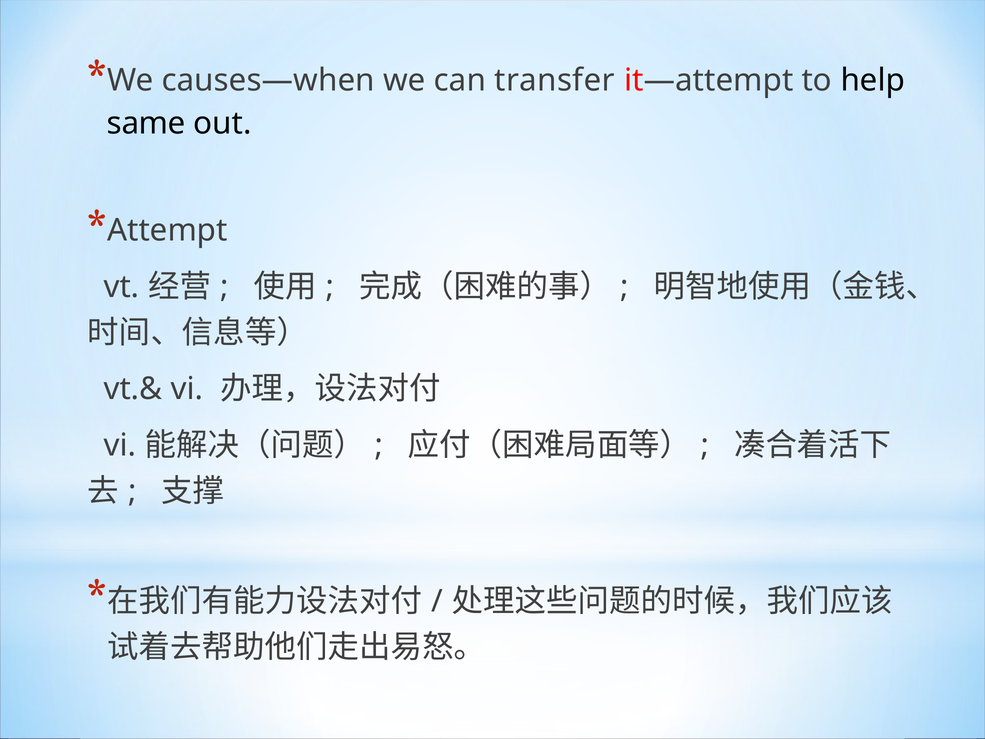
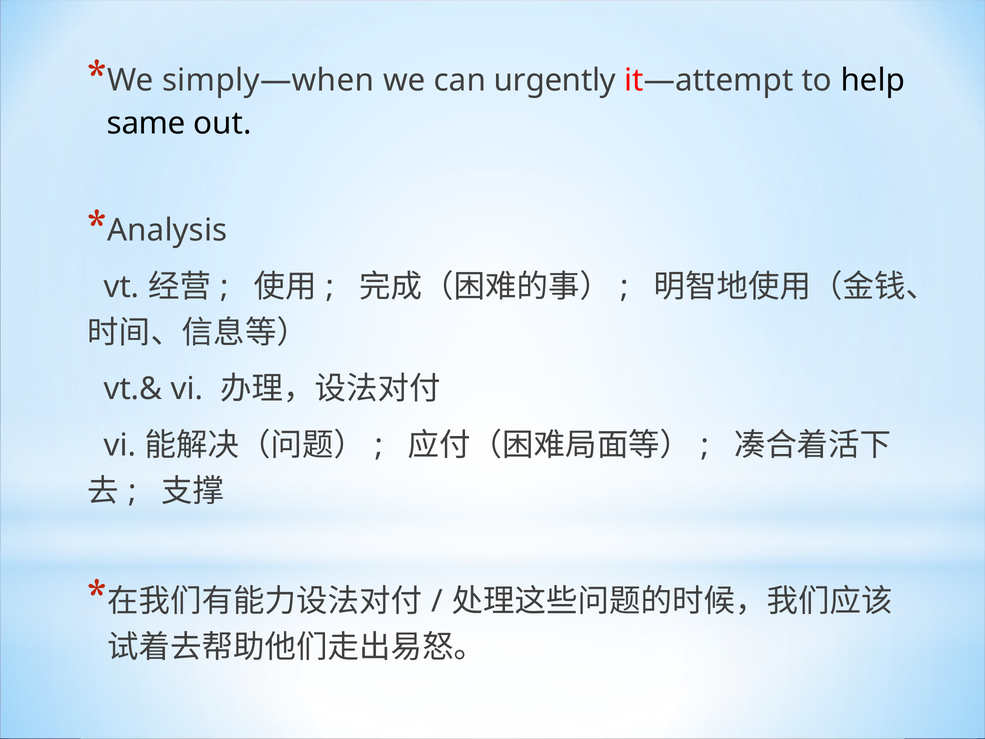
causes—when: causes—when -> simply—when (268, 81)
transfer: transfer -> urgently (555, 81)
Attempt: Attempt -> Analysis (167, 230)
